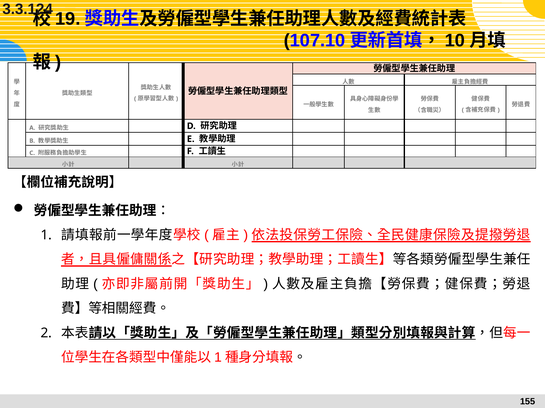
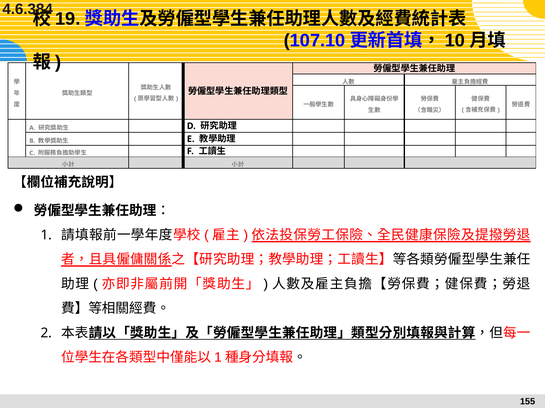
3.3.124: 3.3.124 -> 4.6.384 (28, 9)
